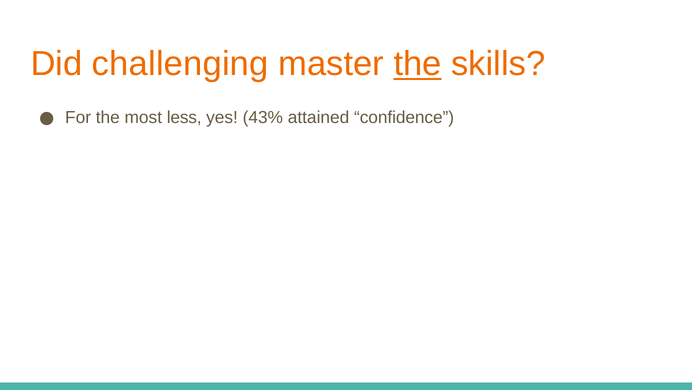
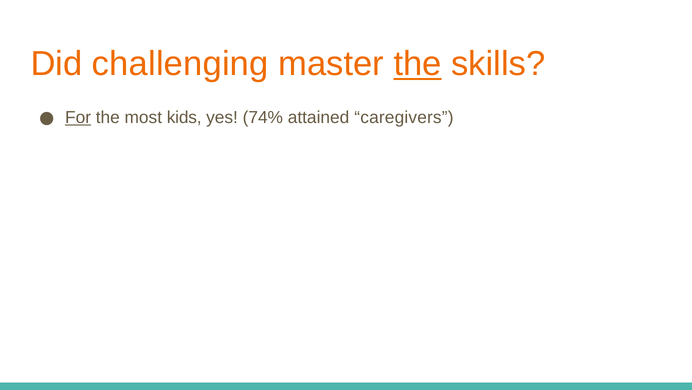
For underline: none -> present (78, 117)
less: less -> kids (184, 117)
43%: 43% -> 74% (263, 117)
confidence: confidence -> caregivers (404, 117)
